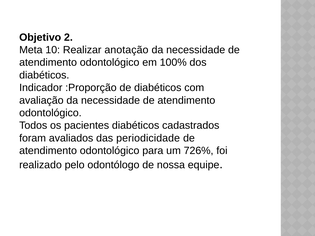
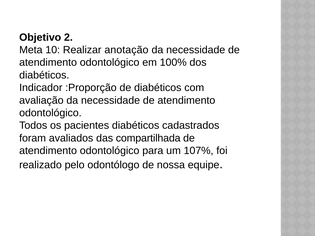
periodicidade: periodicidade -> compartilhada (148, 138)
726%: 726% -> 107% (199, 151)
